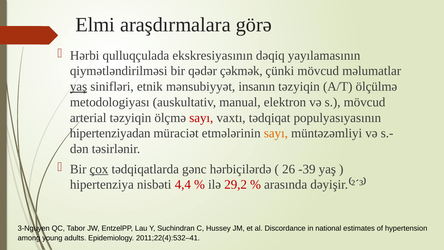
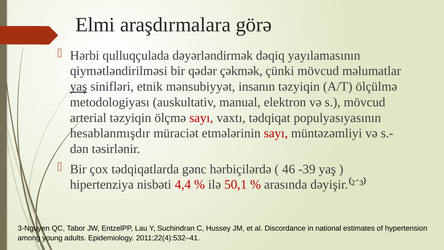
ekskresiyasının: ekskresiyasının -> dəyərləndirmək (213, 55)
hipertenziyadan: hipertenziyadan -> hesablanmışdır (110, 133)
sayı colour: orange -> red (276, 133)
çox underline: present -> none (99, 169)
26: 26 -> 46 (289, 169)
29,2: 29,2 -> 50,1 (236, 184)
